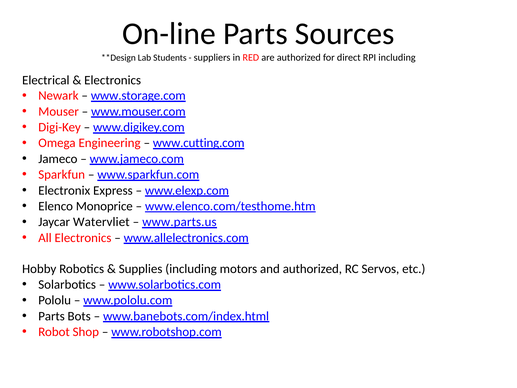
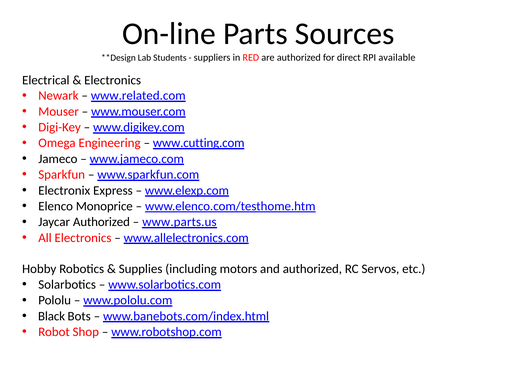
RPI including: including -> available (397, 57)
www.storage.com: www.storage.com -> www.related.com (138, 96)
Jaycar Watervliet: Watervliet -> Authorized (101, 222)
Parts: Parts -> Black (52, 316)
